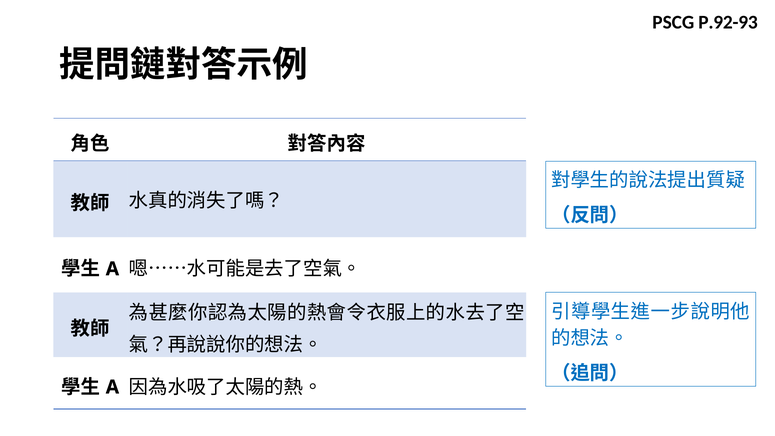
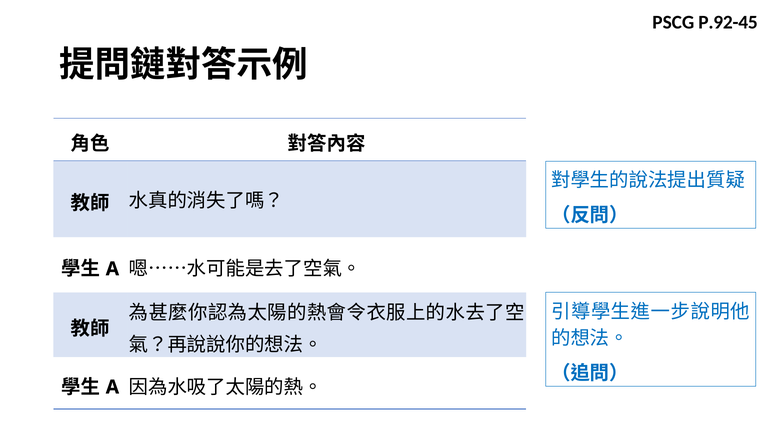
P.92-93: P.92-93 -> P.92-45 (728, 22)
